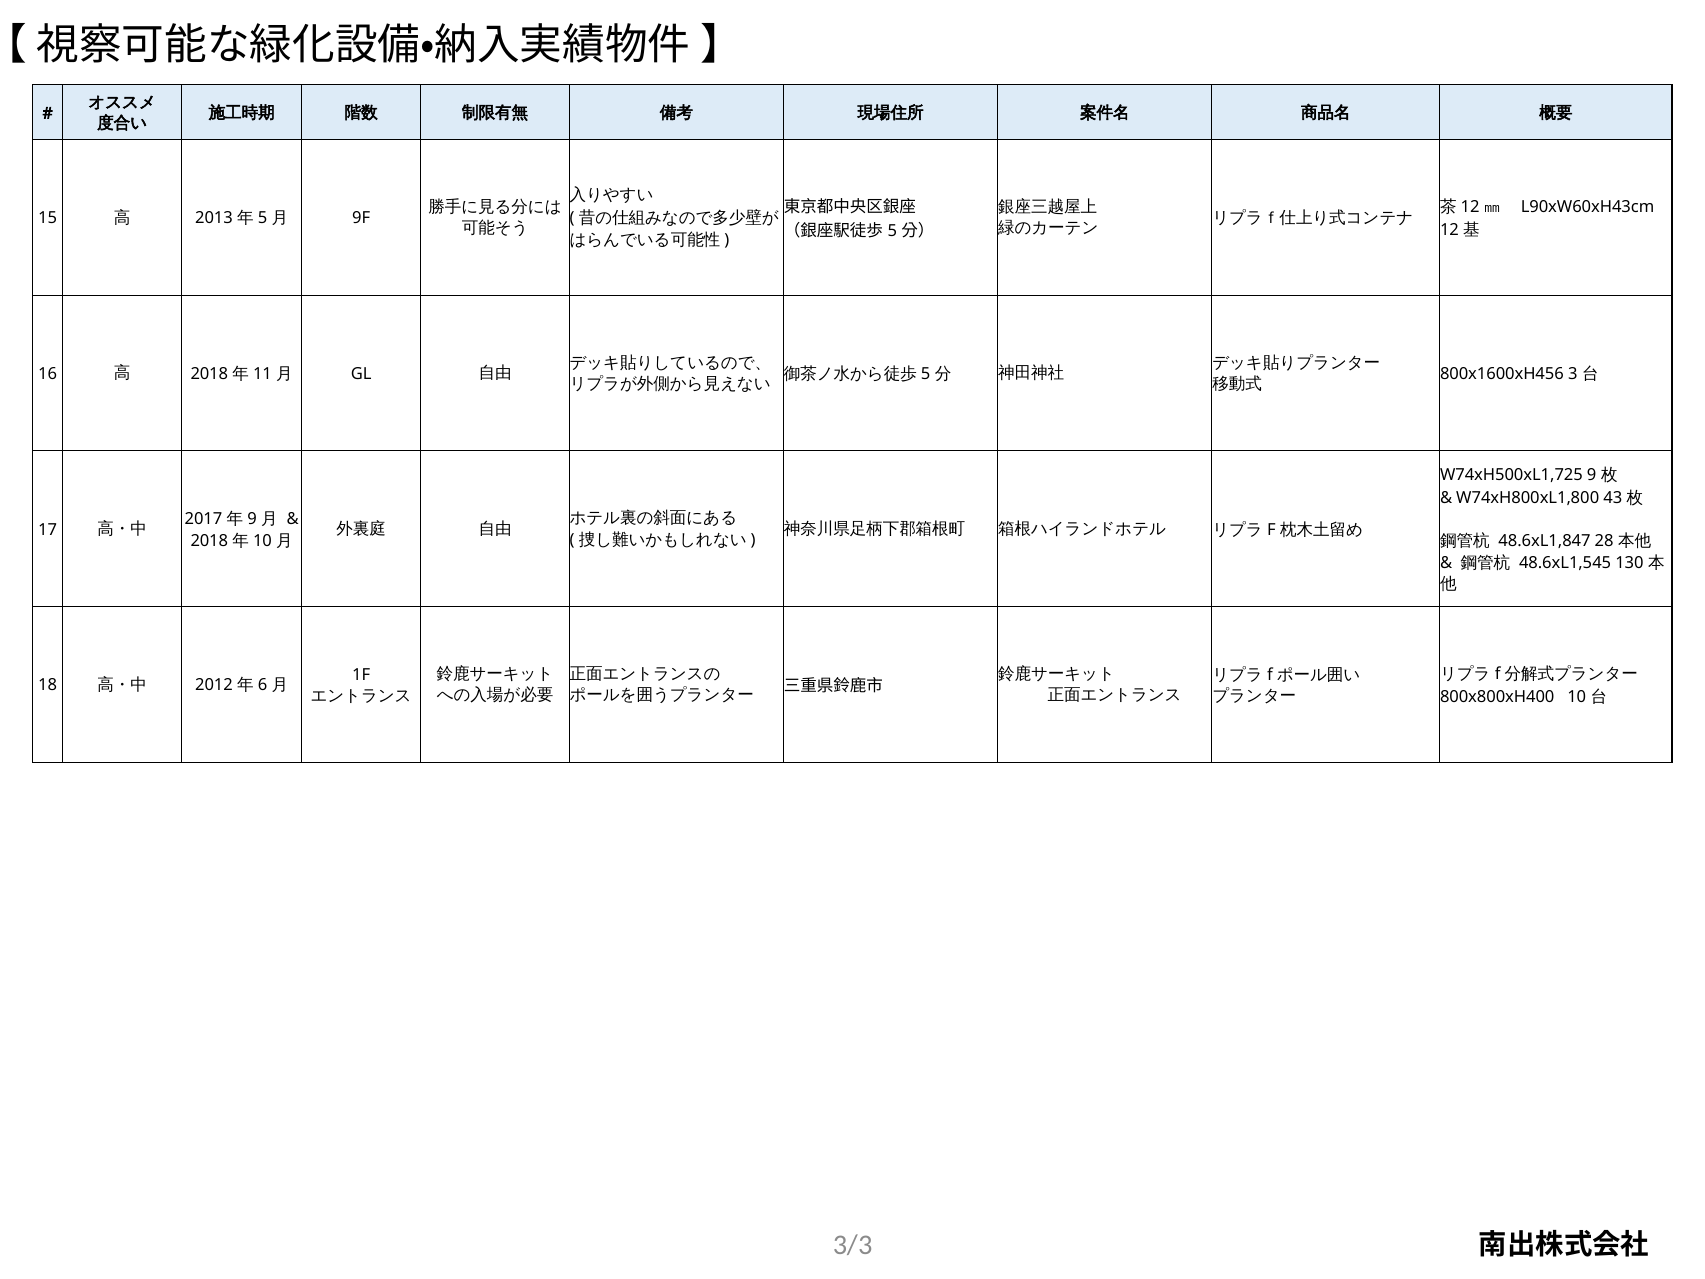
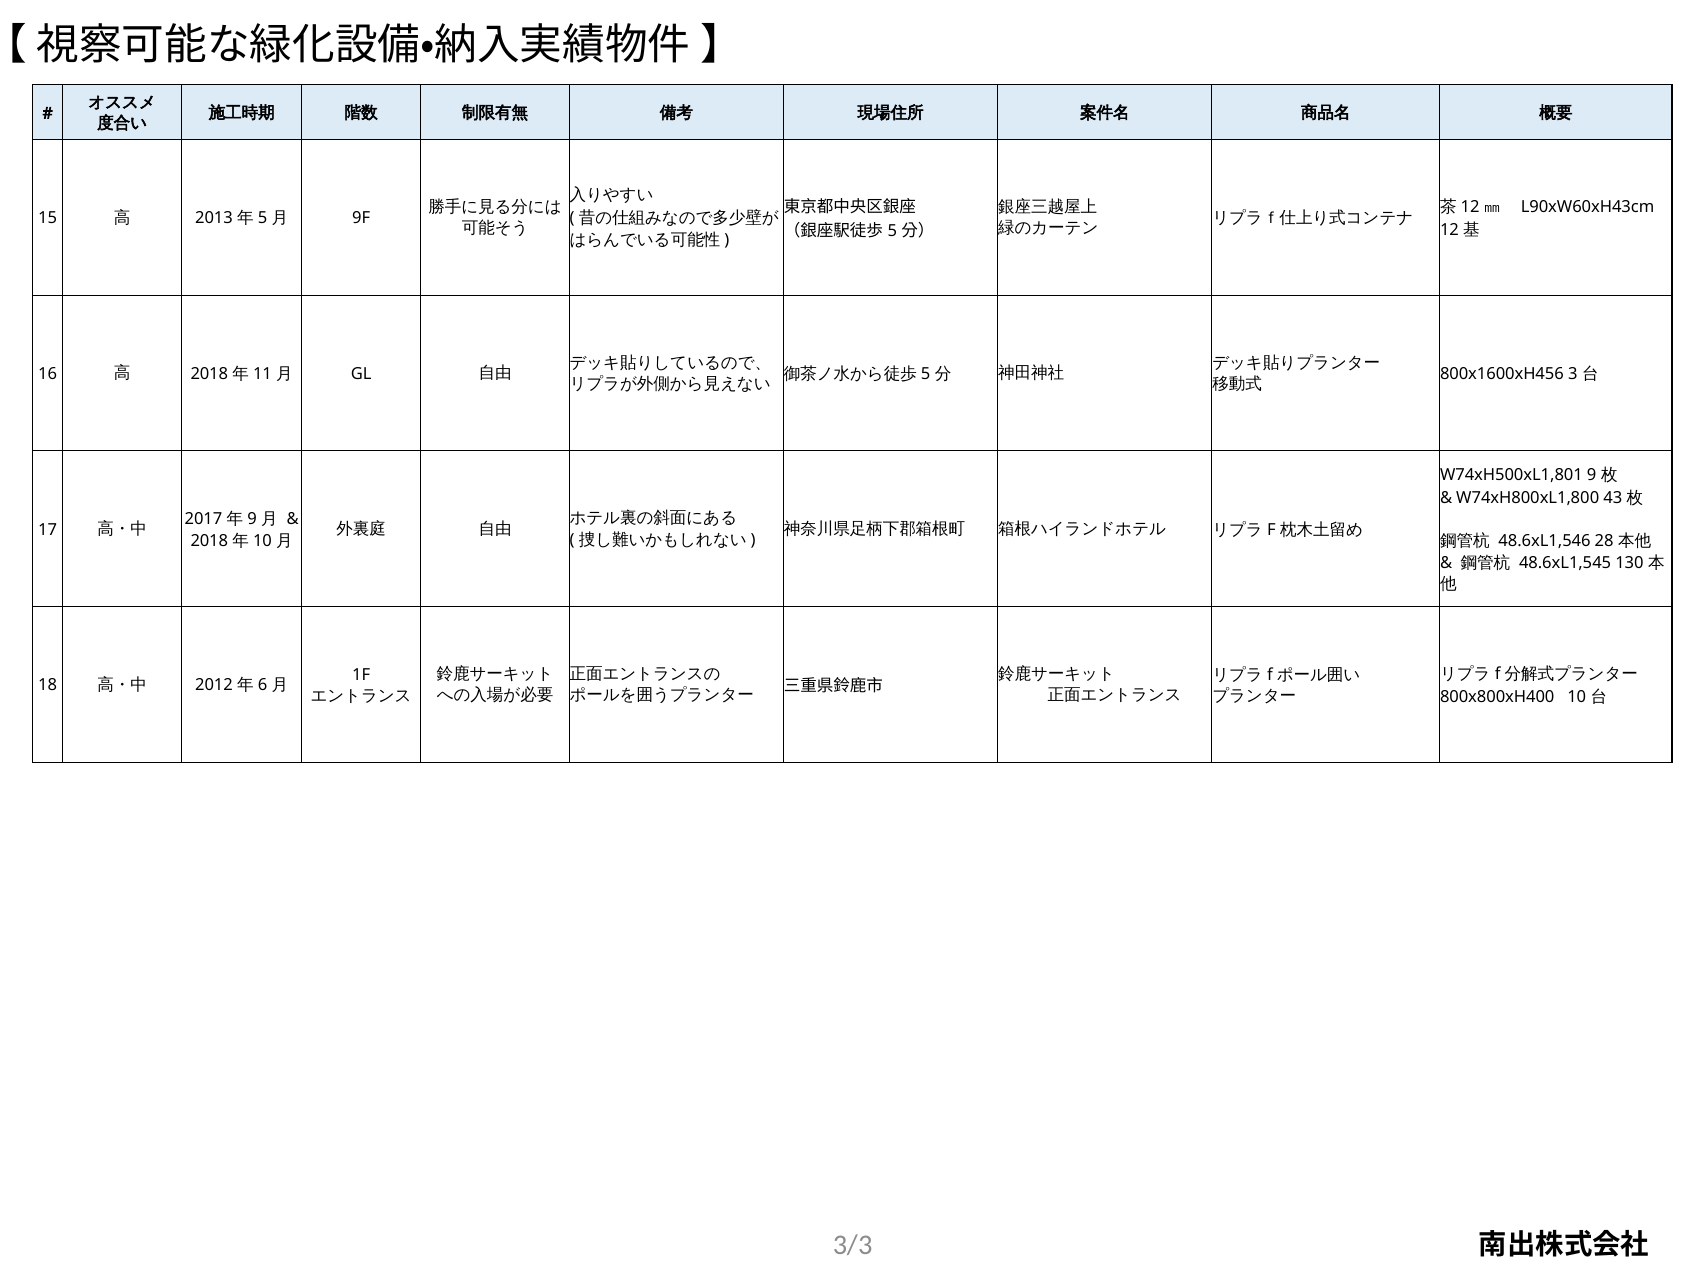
W74xH500xL1,725: W74xH500xL1,725 -> W74xH500xL1,801 (1511, 475)
48.6xL1,847: 48.6xL1,847 -> 48.6xL1,546 (1545, 541)
